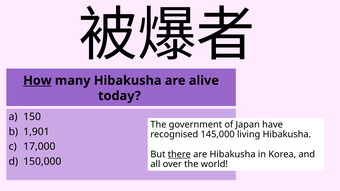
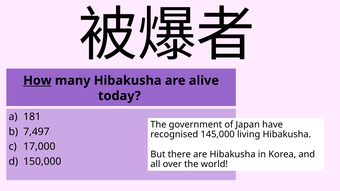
150: 150 -> 181 (32, 117)
1,901: 1,901 -> 7,497 (36, 132)
there underline: present -> none (179, 154)
